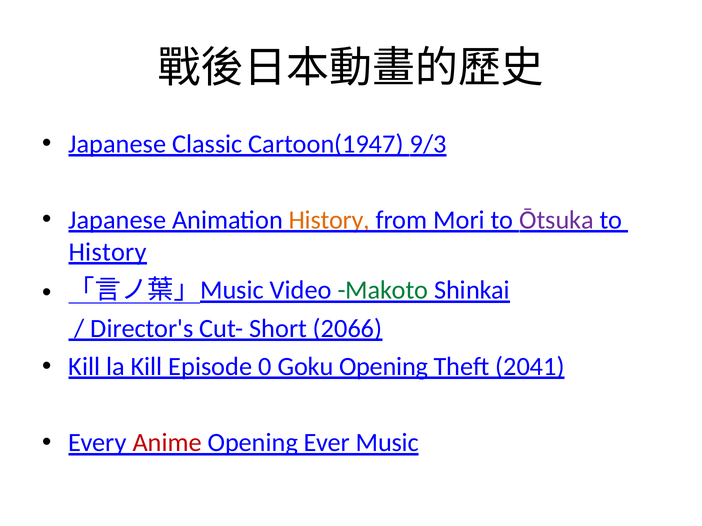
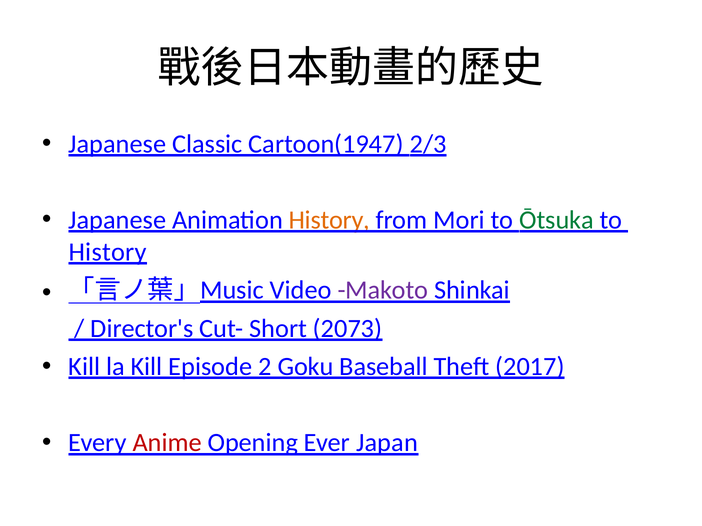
9/3: 9/3 -> 2/3 (428, 144)
Ōtsuka colour: purple -> green (556, 220)
Makoto colour: green -> purple (383, 291)
2066: 2066 -> 2073 (348, 329)
0: 0 -> 2 (265, 367)
Goku Opening: Opening -> Baseball (384, 367)
2041: 2041 -> 2017 (530, 367)
Music: Music -> Japan (387, 443)
